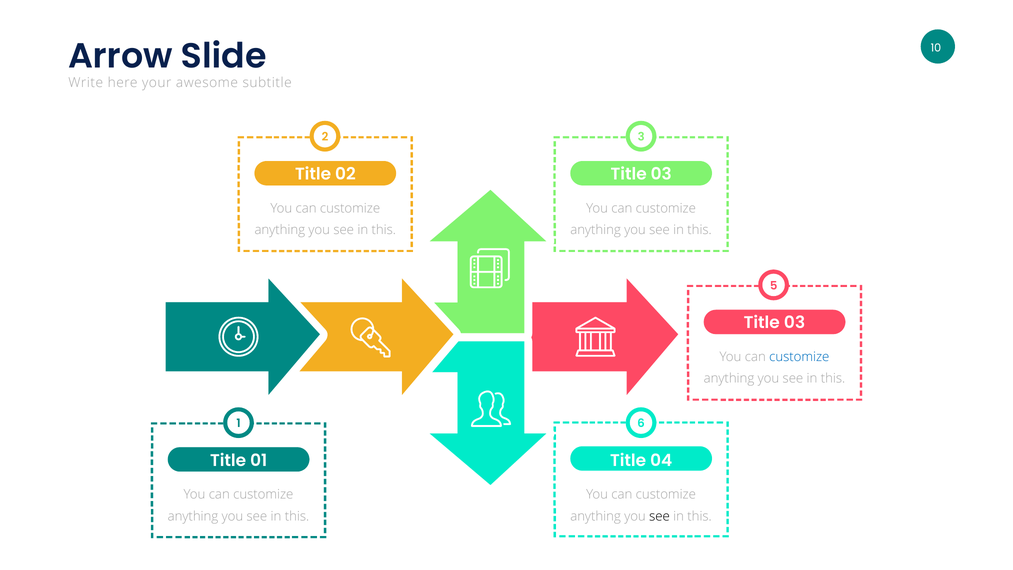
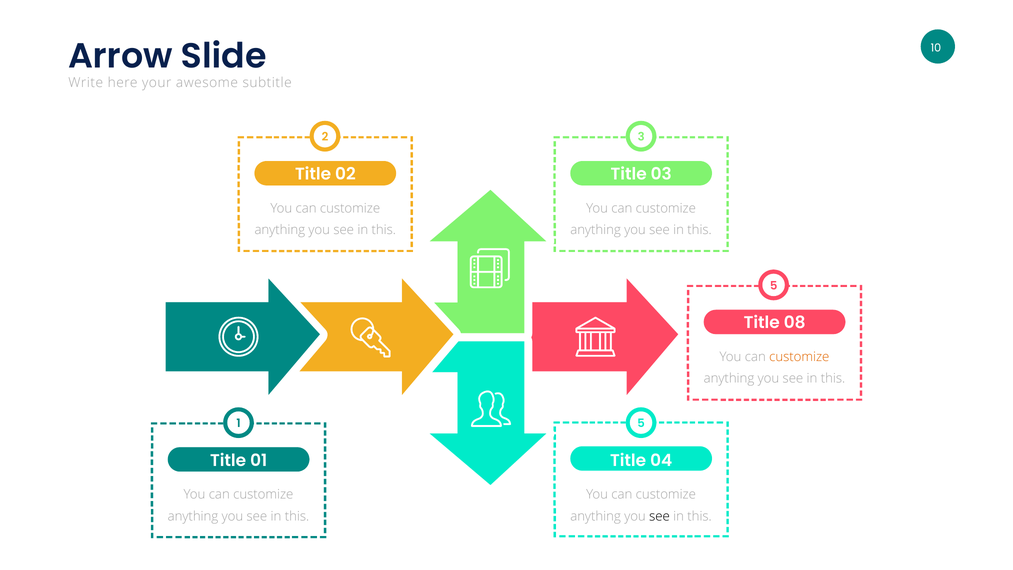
03: 03 -> 08 (795, 323)
customize colour: blue -> orange (799, 357)
1 6: 6 -> 5 (641, 423)
